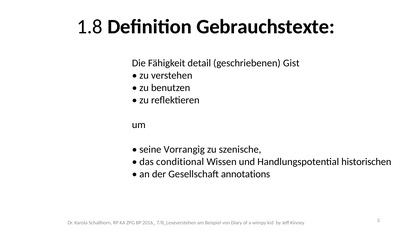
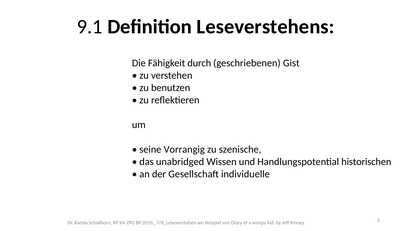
1.8: 1.8 -> 9.1 (90, 27)
Gebrauchstexte: Gebrauchstexte -> Leseverstehens (265, 27)
detail: detail -> durch (199, 63)
conditional: conditional -> unabridged (180, 162)
annotations: annotations -> individuelle (245, 174)
